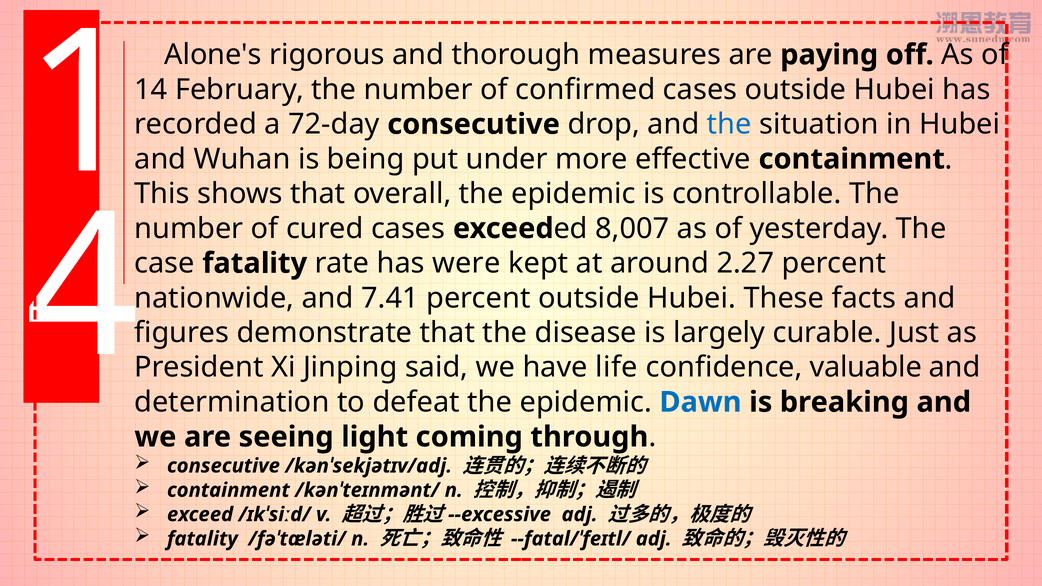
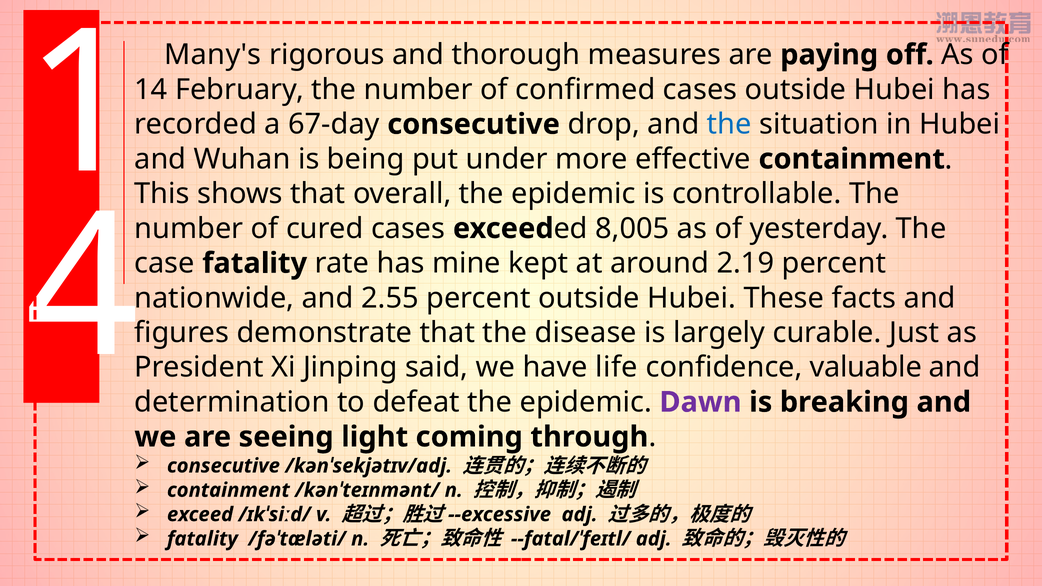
Alone's: Alone's -> Many's (213, 55)
72-day: 72-day -> 67-day (334, 124)
8,007: 8,007 -> 8,005 (632, 229)
were: were -> mine (467, 263)
2.27: 2.27 -> 2.19 (745, 263)
7.41: 7.41 -> 2.55 (390, 298)
Dawn colour: blue -> purple (700, 402)
